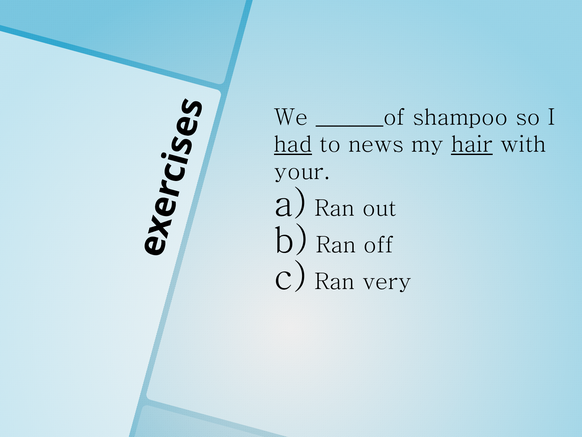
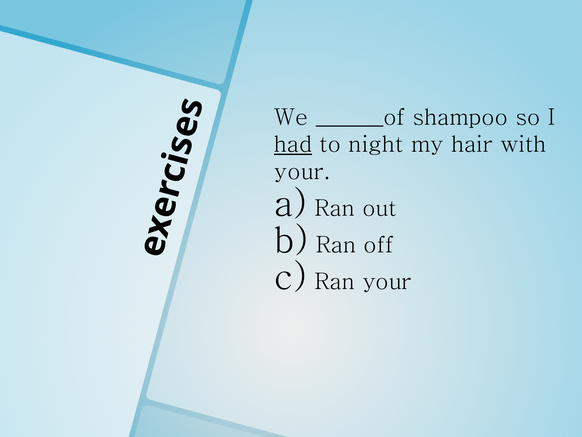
news: news -> night (376, 144)
hair underline: present -> none (472, 144)
Ran very: very -> your (387, 281)
